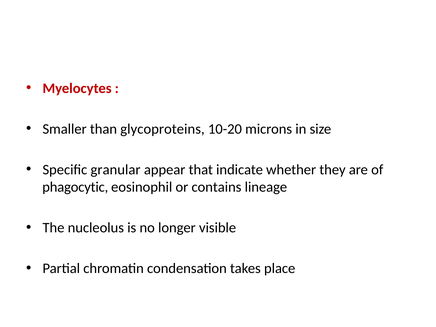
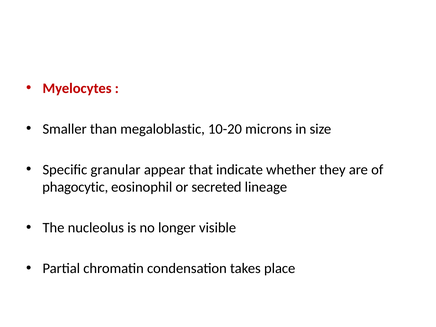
glycoproteins: glycoproteins -> megaloblastic (163, 129)
contains: contains -> secreted (217, 187)
